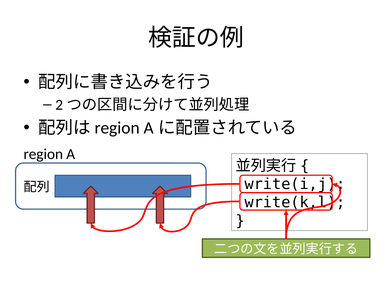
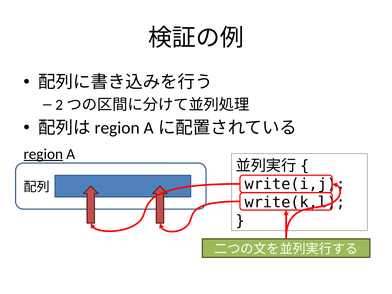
region underline: none -> present (43, 154)
